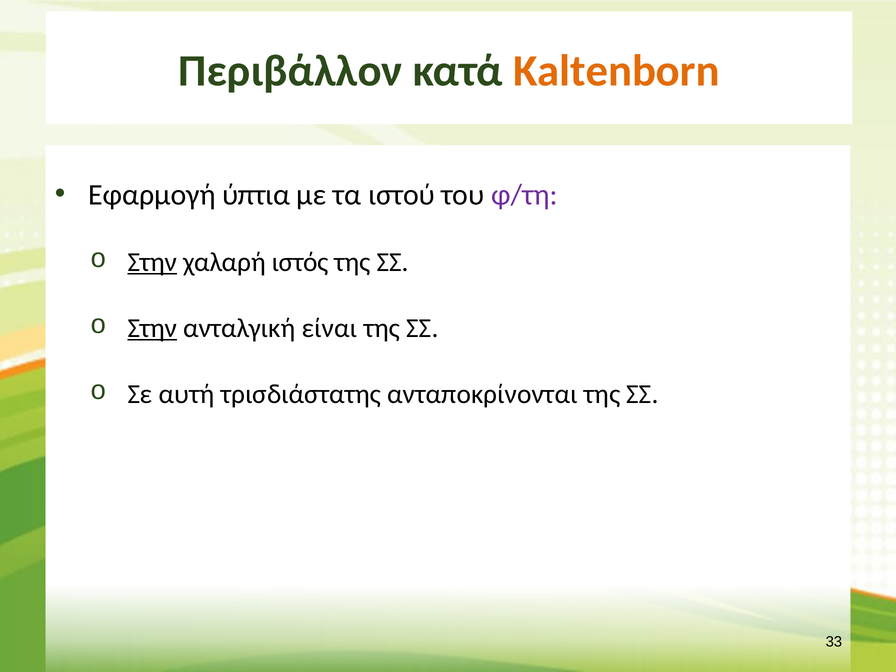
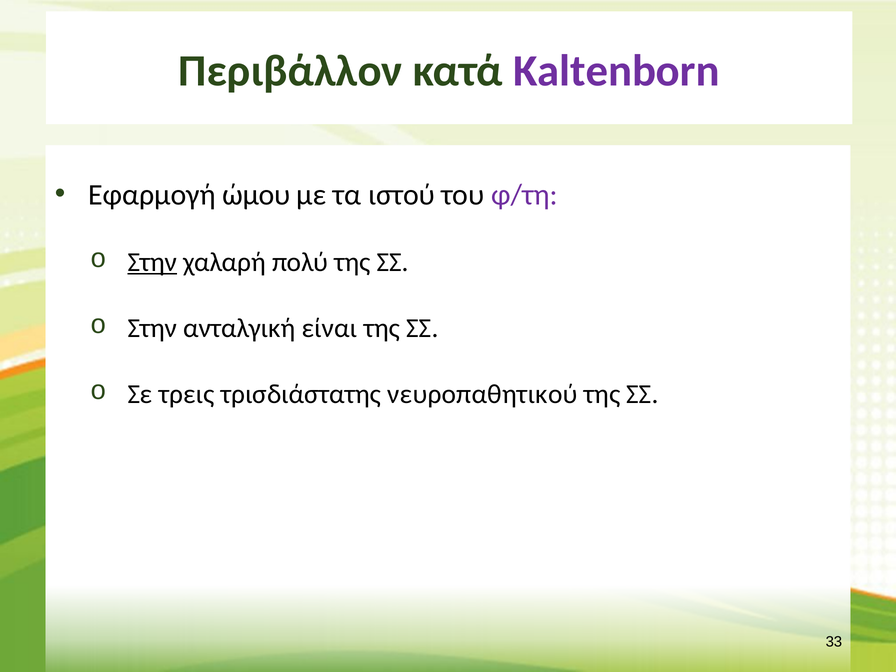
Kaltenborn colour: orange -> purple (616, 71)
ύπτια: ύπτια -> ώμου (256, 195)
ιστός: ιστός -> πολύ (300, 262)
Στην underline: present -> none (152, 328)
αυτή: αυτή -> τρεις (187, 394)
ανταποκρίνονται: ανταποκρίνονται -> νευροπαθητικού (482, 394)
